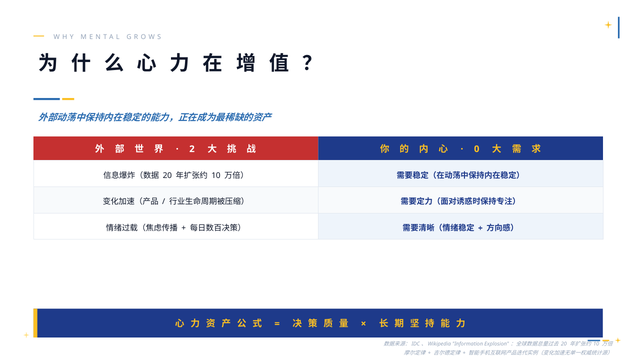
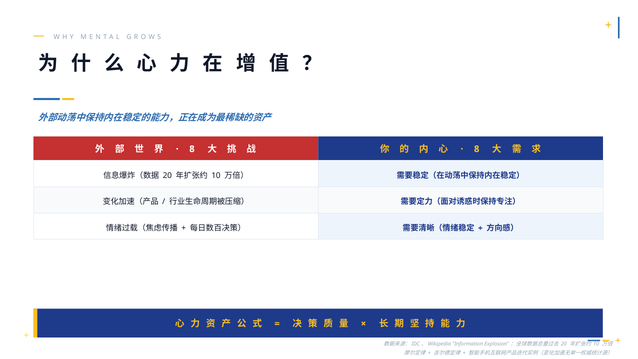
2: 2 -> 8 (192, 149)
0: 0 -> 8 (477, 149)
